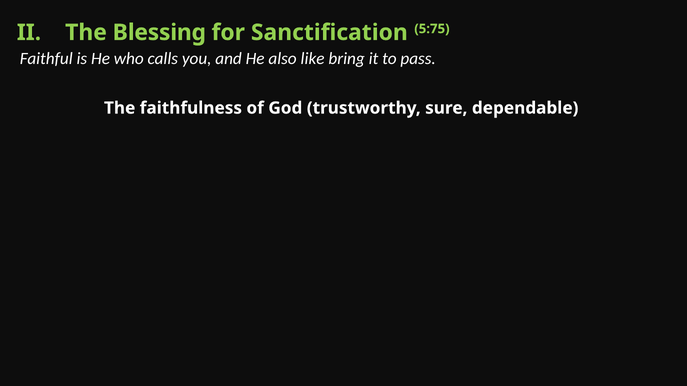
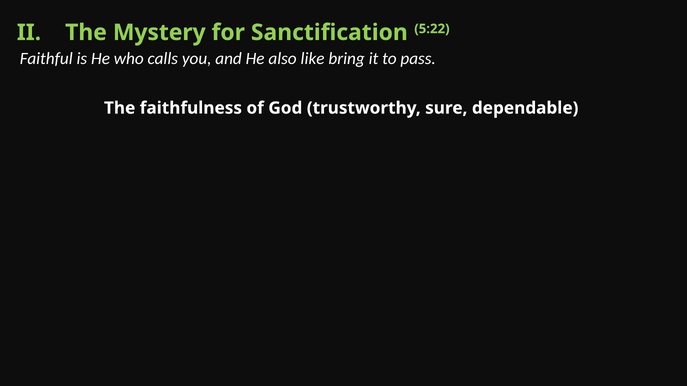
Blessing: Blessing -> Mystery (159, 33)
5:75: 5:75 -> 5:22 (432, 29)
